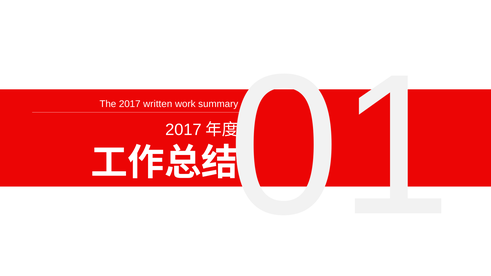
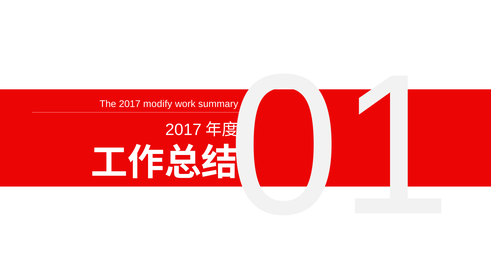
written: written -> modify (158, 104)
